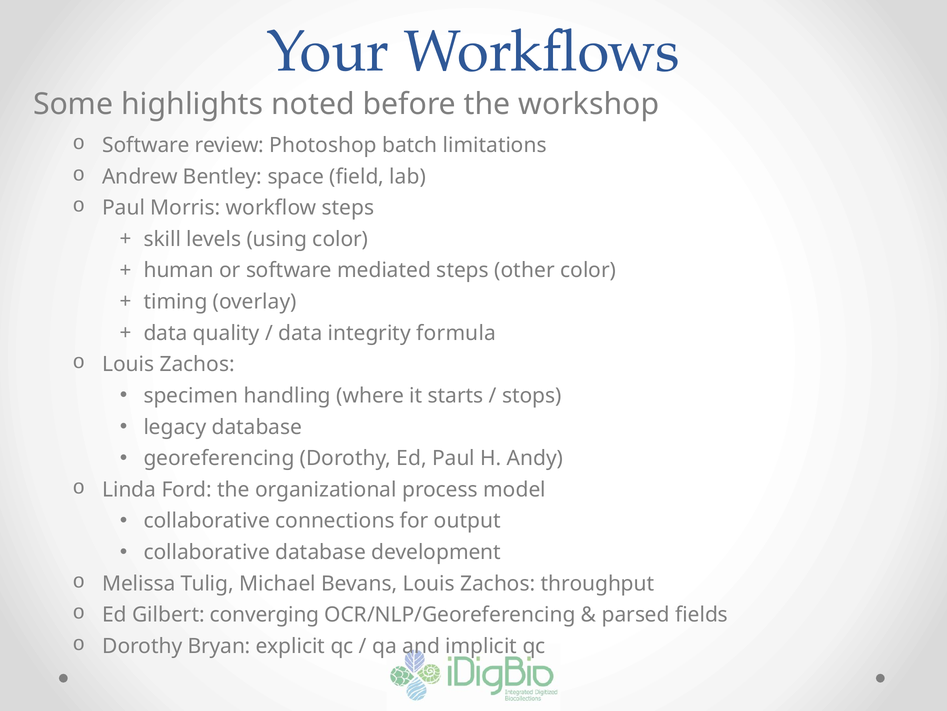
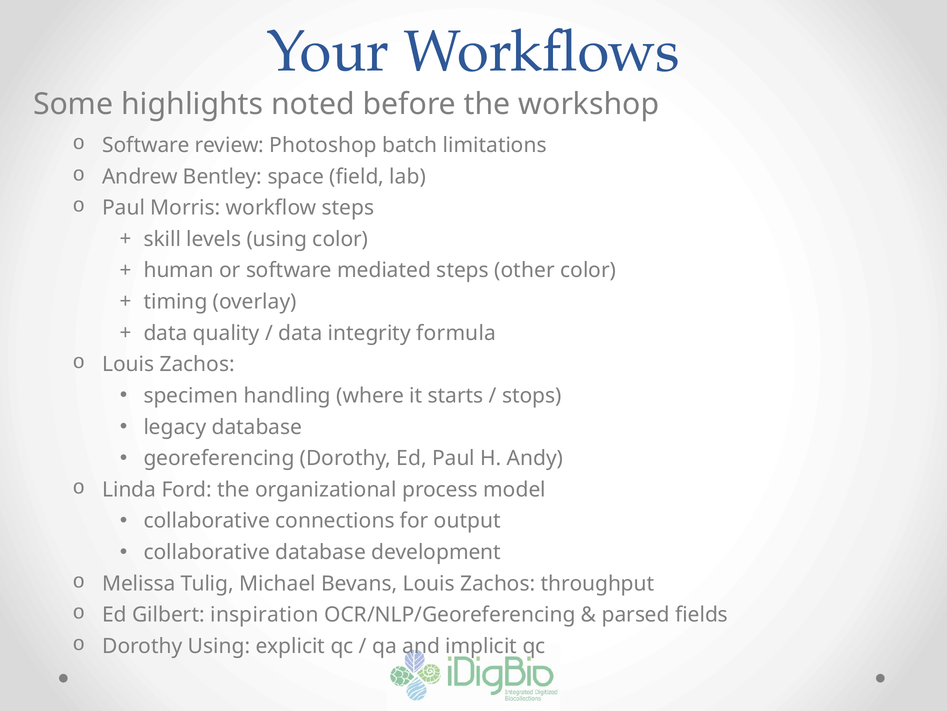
converging: converging -> inspiration (264, 614)
Dorothy Bryan: Bryan -> Using (219, 646)
